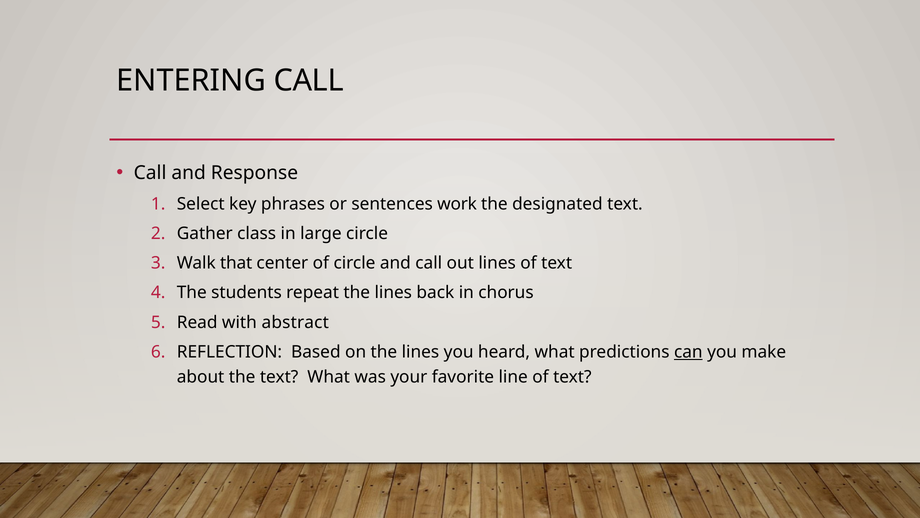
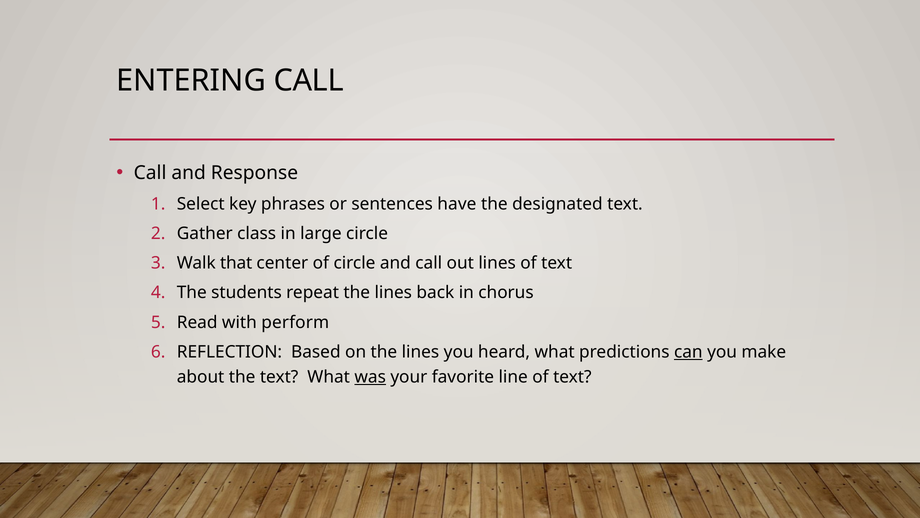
work: work -> have (457, 204)
abstract: abstract -> perform (295, 322)
was underline: none -> present (370, 376)
